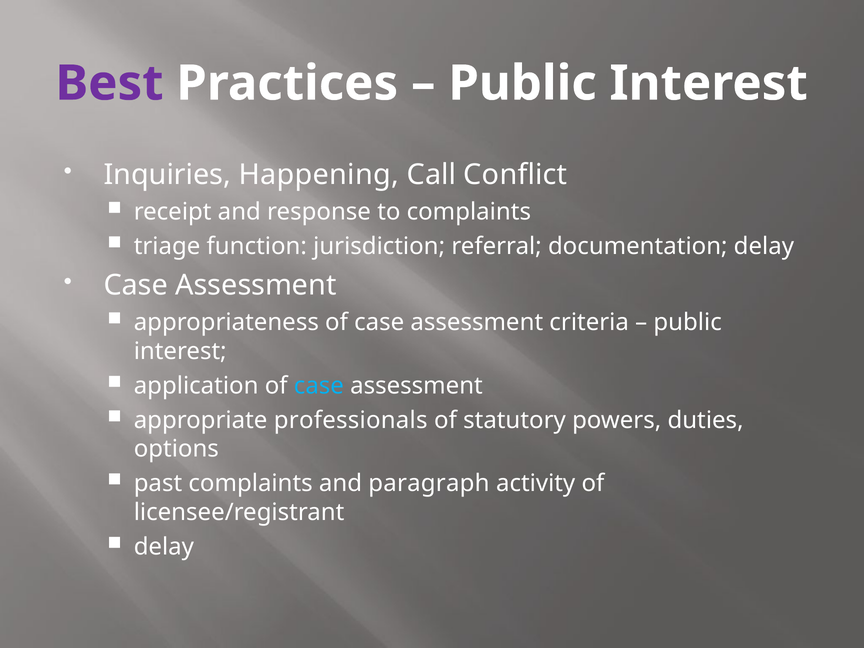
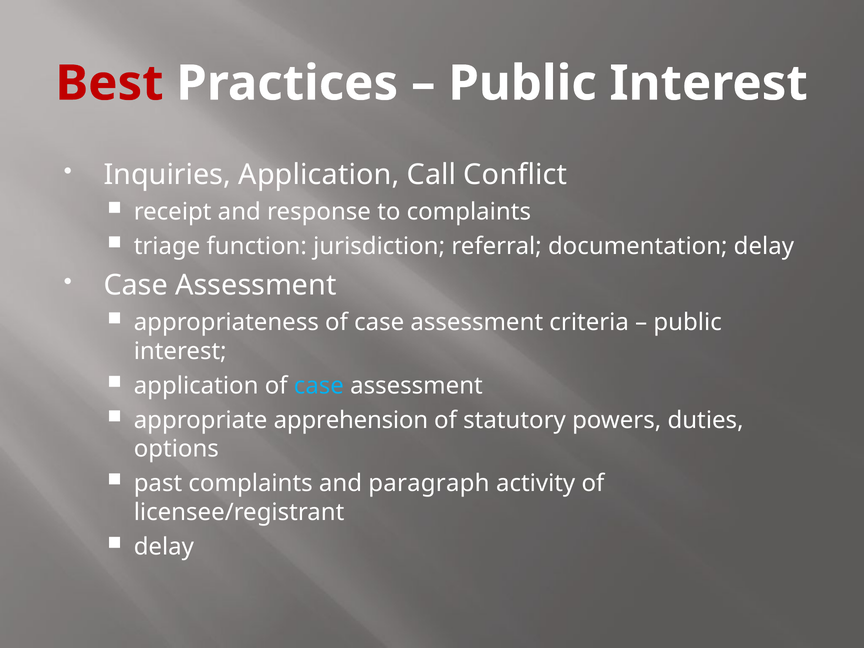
Best colour: purple -> red (109, 83)
Inquiries Happening: Happening -> Application (319, 175)
professionals: professionals -> apprehension (351, 420)
